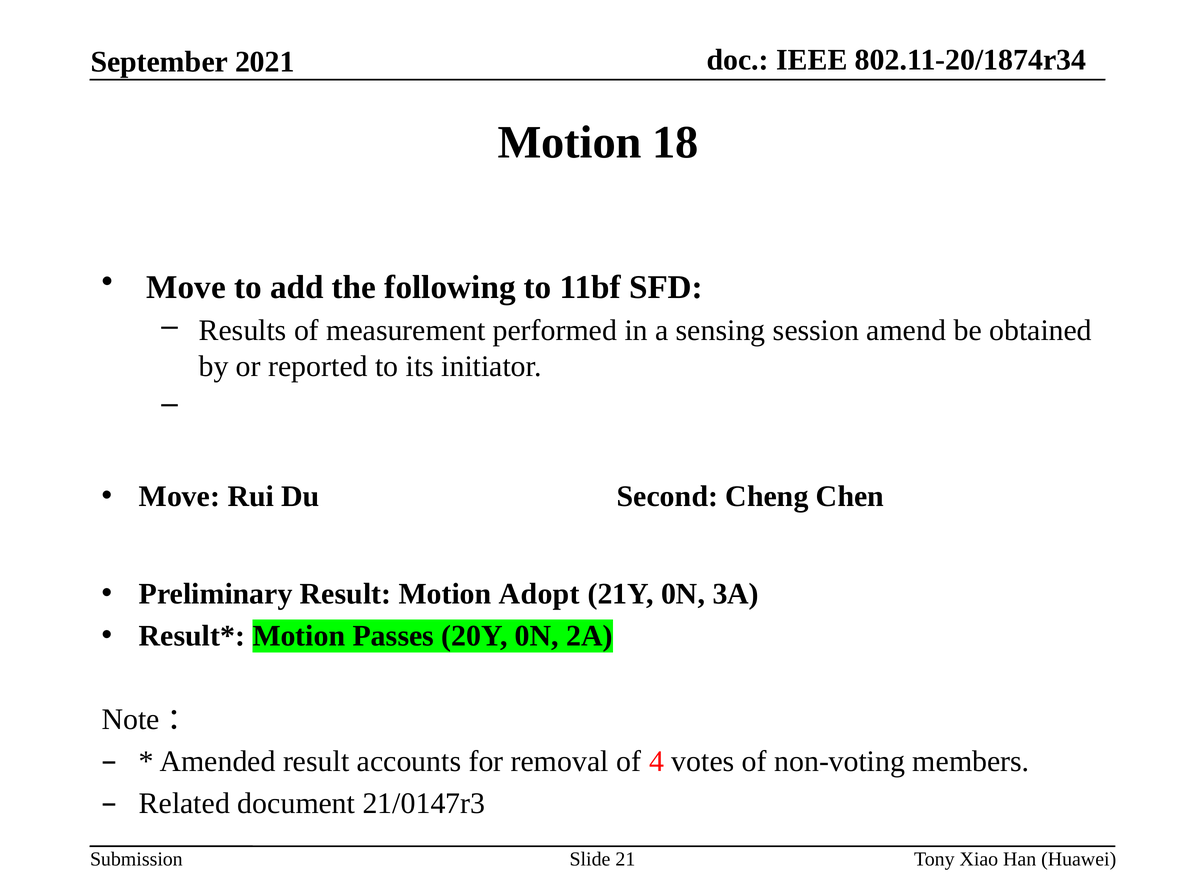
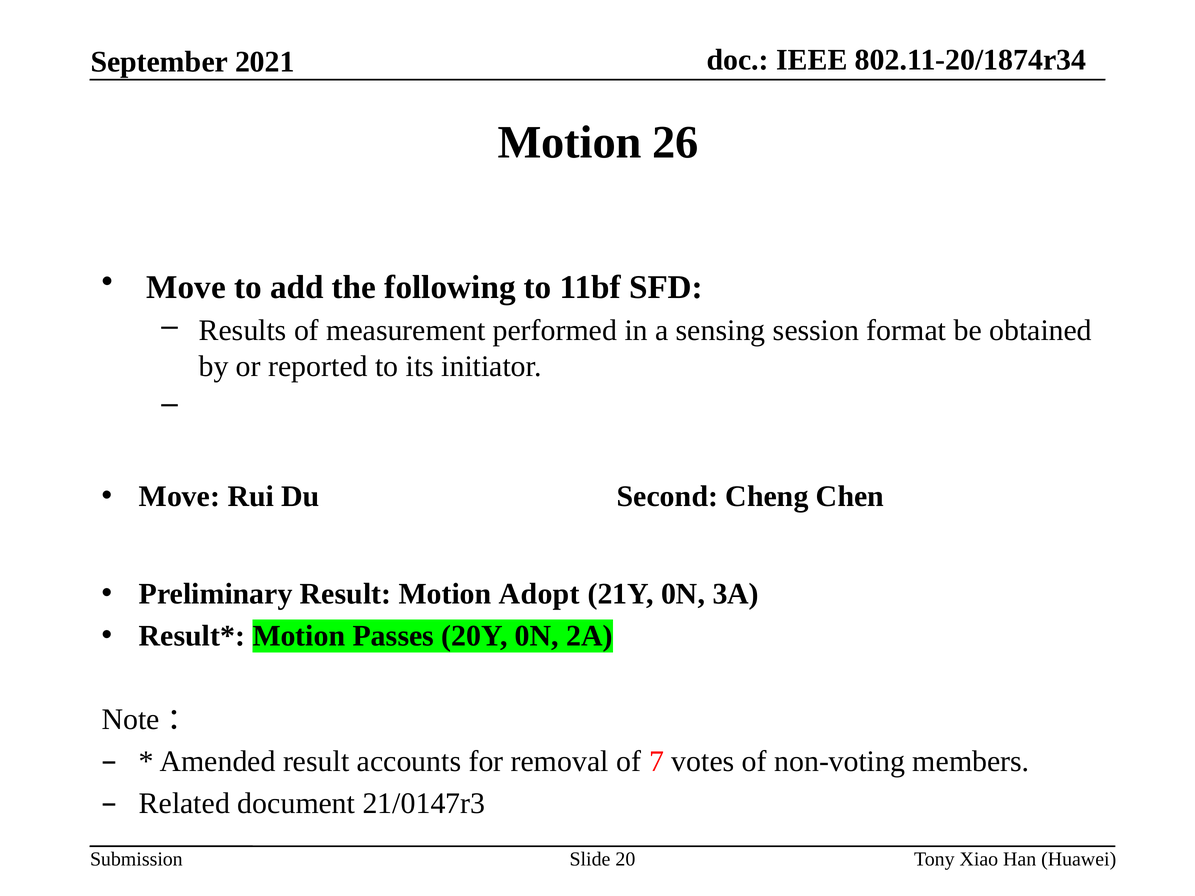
18: 18 -> 26 (675, 143)
amend: amend -> format (906, 331)
4: 4 -> 7 (657, 762)
21: 21 -> 20 (625, 860)
